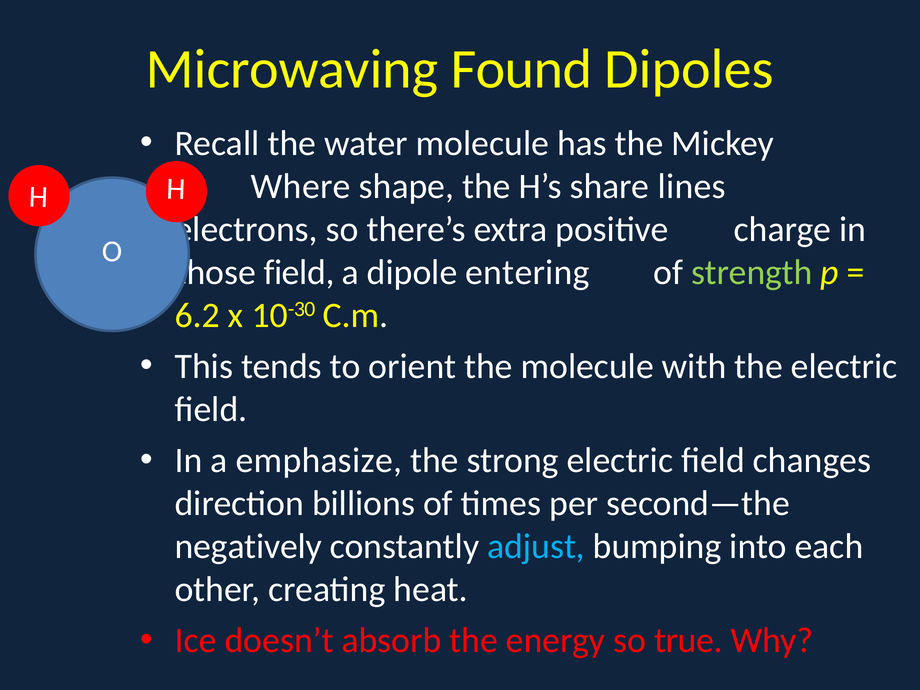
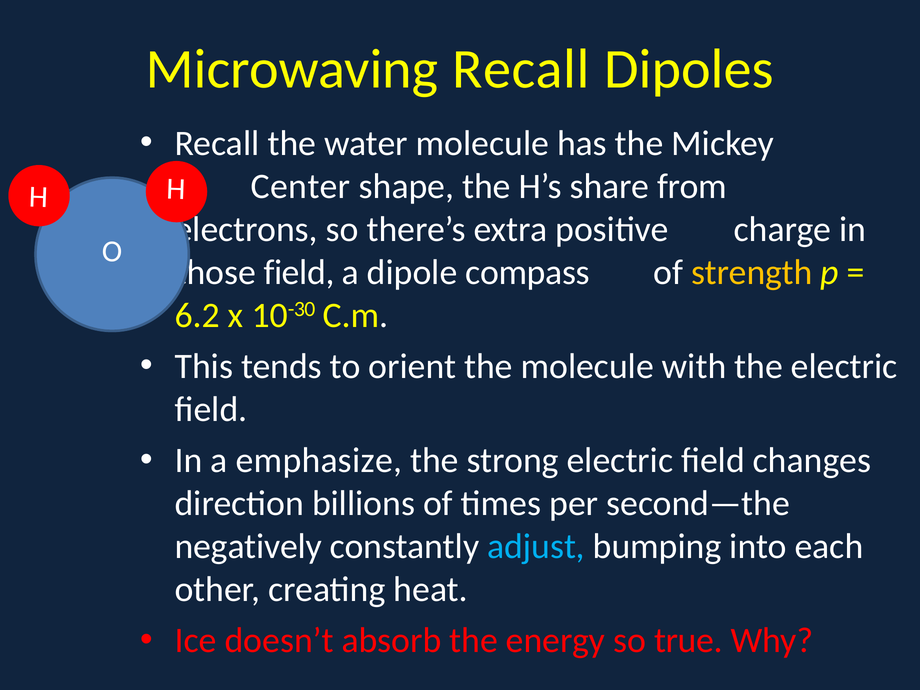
Microwaving Found: Found -> Recall (521, 69)
Where: Where -> Center (301, 187)
lines: lines -> from (692, 187)
entering: entering -> compass (528, 272)
strength colour: light green -> yellow (752, 272)
